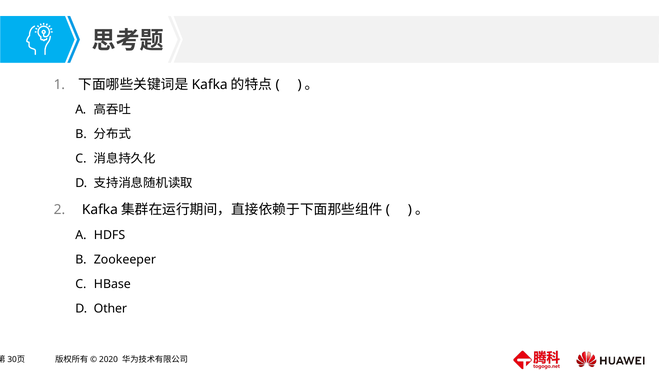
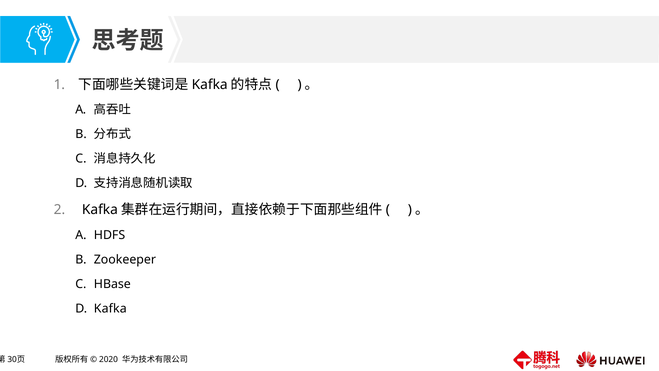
Other: Other -> Kafka (110, 308)
